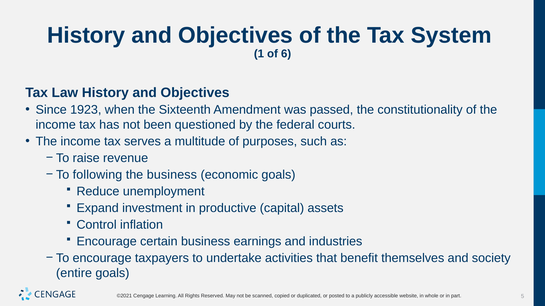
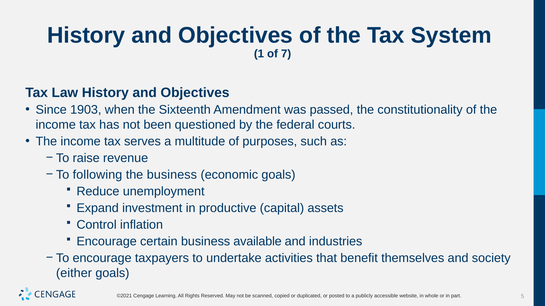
6: 6 -> 7 (286, 54)
1923: 1923 -> 1903 (86, 110)
earnings: earnings -> available (258, 242)
entire: entire -> either (74, 274)
